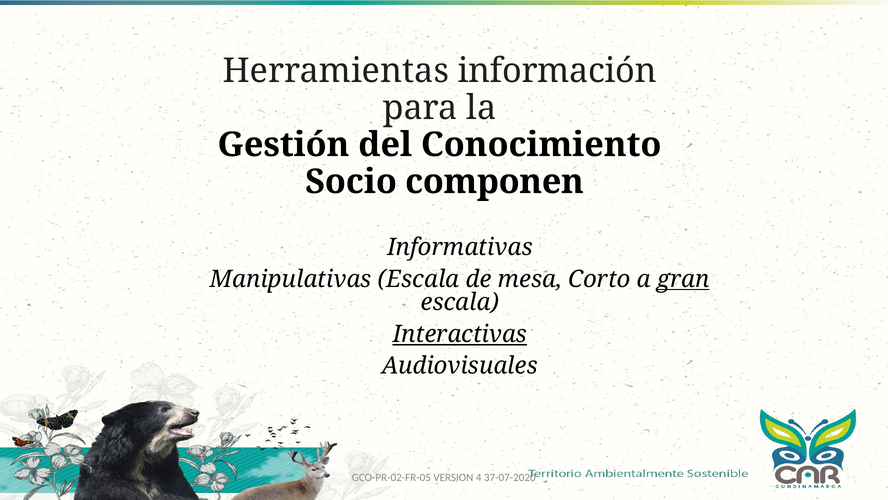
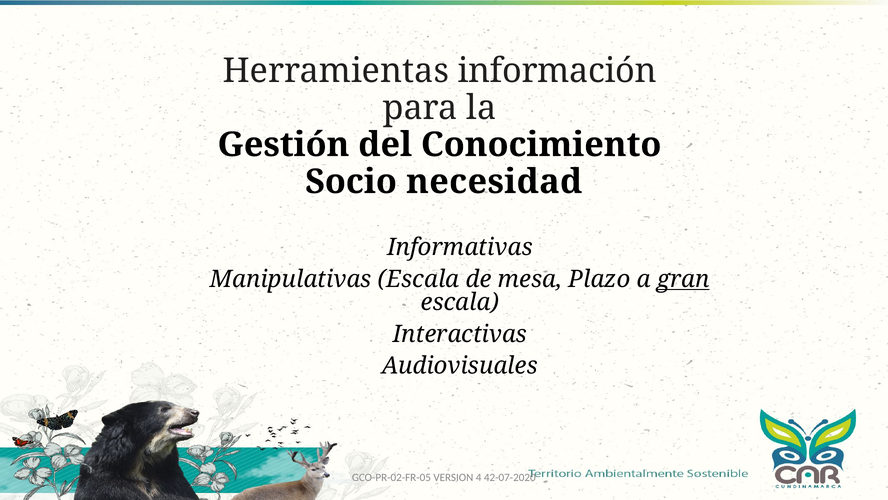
componen: componen -> necesidad (494, 182)
Corto: Corto -> Plazo (599, 279)
Interactivas underline: present -> none (460, 334)
37-07-2020: 37-07-2020 -> 42-07-2020 (510, 477)
